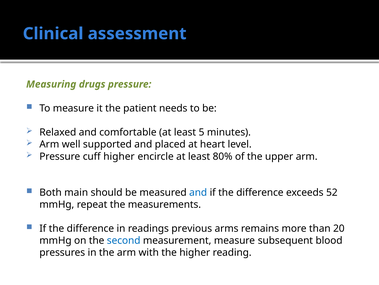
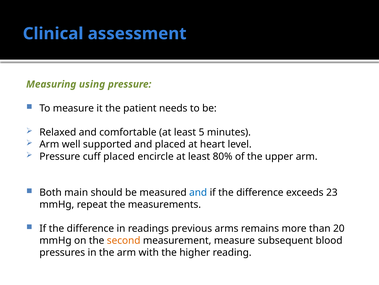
drugs: drugs -> using (92, 84)
cuff higher: higher -> placed (119, 156)
52: 52 -> 23 (332, 192)
second colour: blue -> orange (124, 240)
